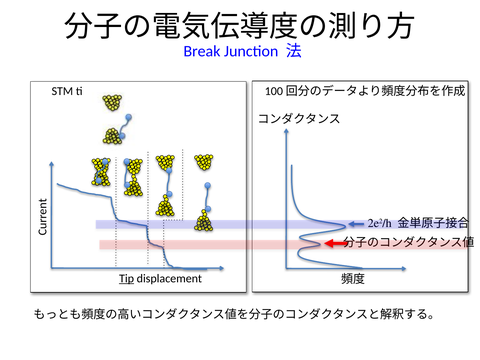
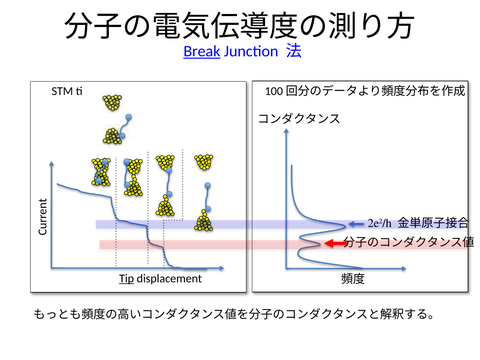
Break underline: none -> present (202, 51)
